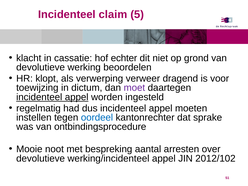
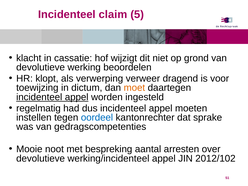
echter: echter -> wijzigt (124, 58)
moet colour: purple -> orange (134, 88)
ontbindingsprocedure: ontbindingsprocedure -> gedragscompetenties (100, 127)
